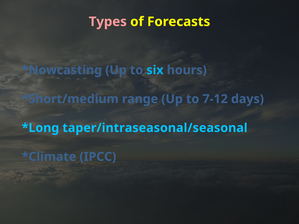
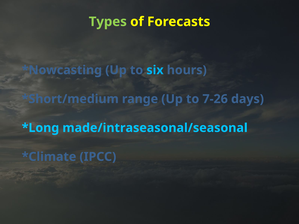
Types colour: pink -> light green (108, 22)
7-12: 7-12 -> 7-26 (215, 99)
taper/intraseasonal/seasonal: taper/intraseasonal/seasonal -> made/intraseasonal/seasonal (155, 128)
